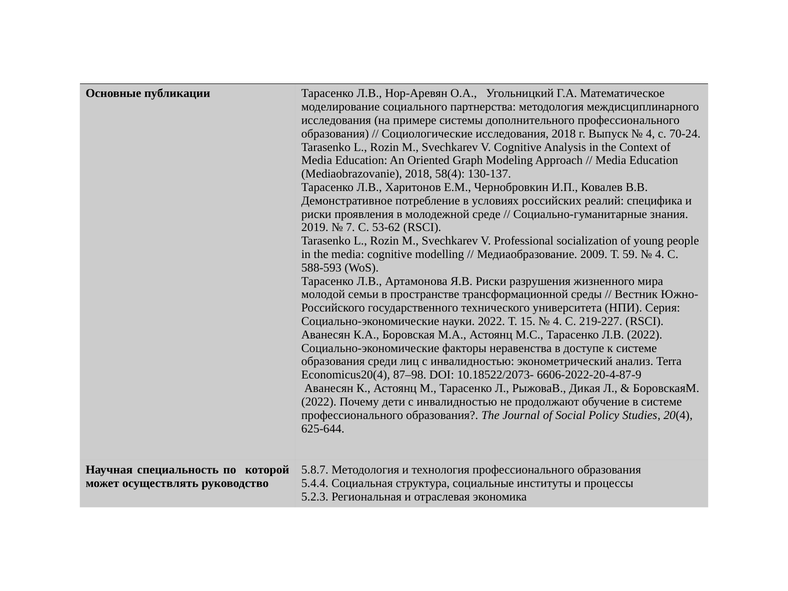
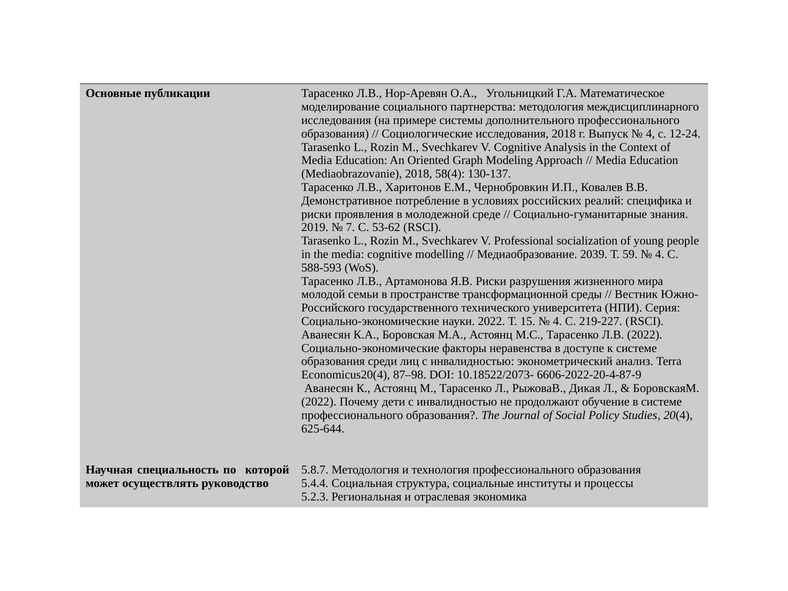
70-24: 70-24 -> 12-24 (685, 134)
2009: 2009 -> 2039 (594, 254)
